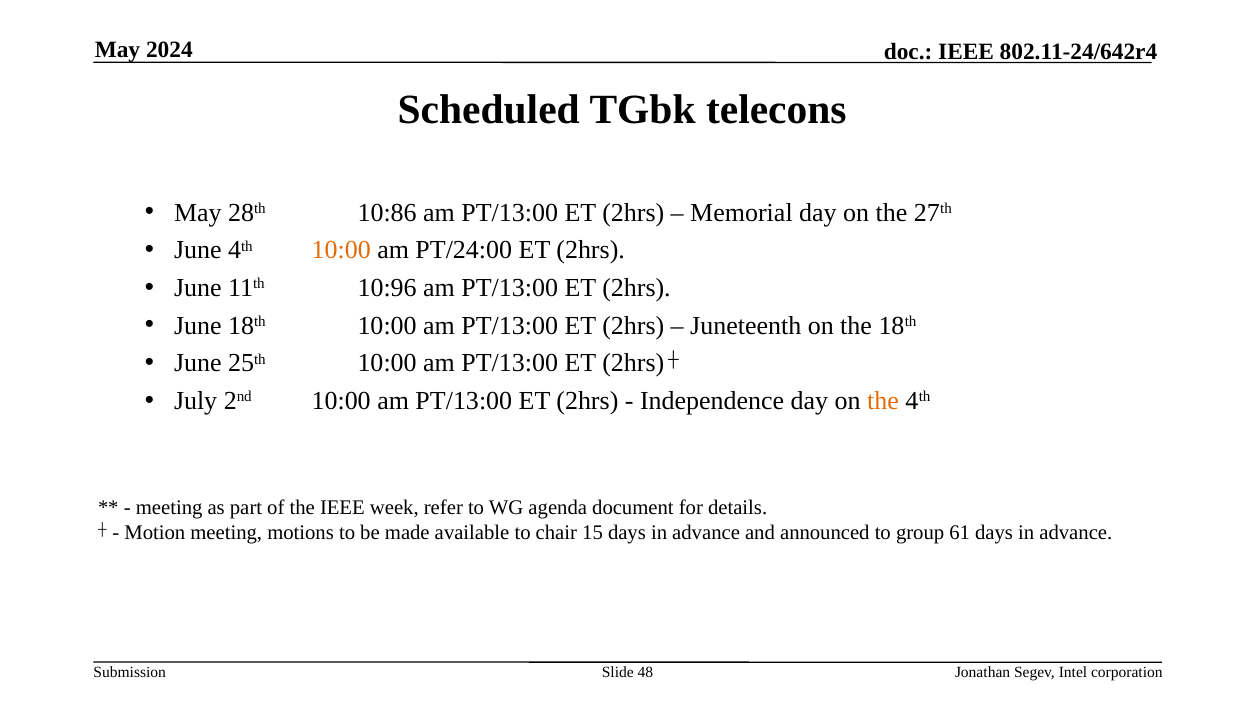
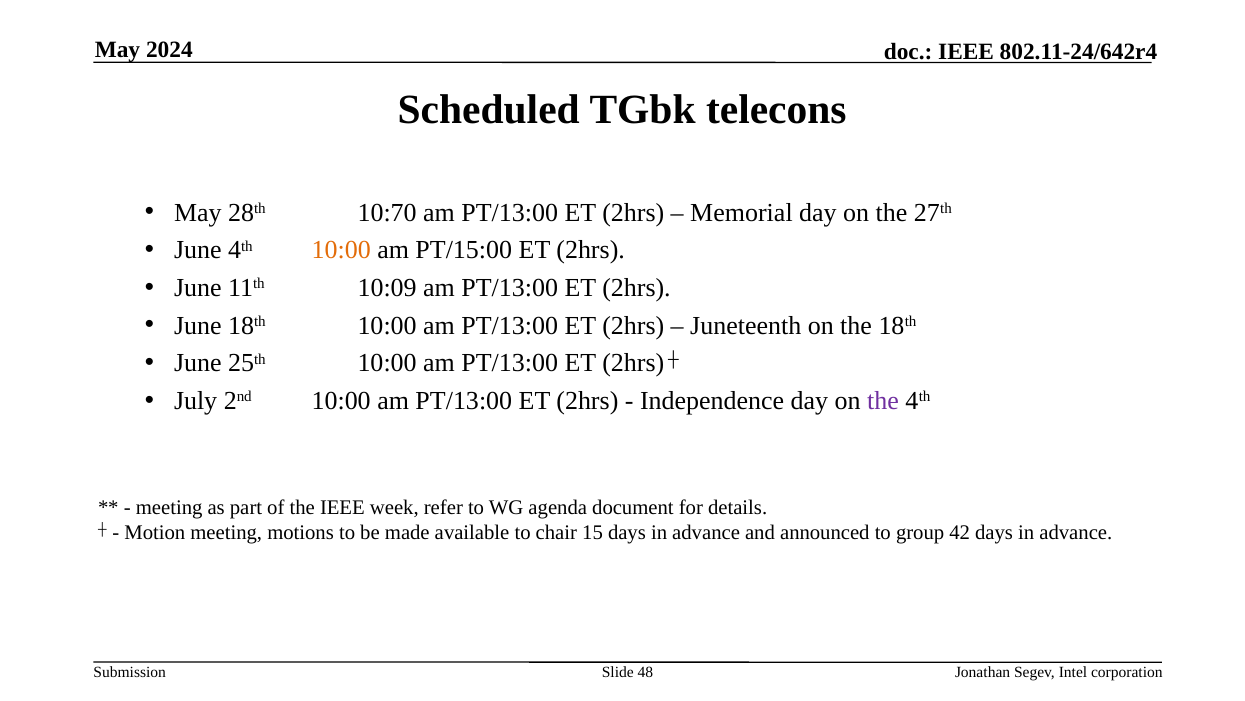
10:86: 10:86 -> 10:70 (387, 213)
PT/24:00: PT/24:00 -> PT/15:00 (464, 250)
10:96: 10:96 -> 10:09 (387, 288)
the colour: orange -> purple (883, 401)
61: 61 -> 42 (960, 532)
